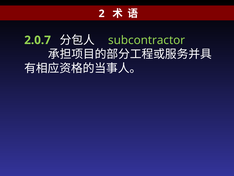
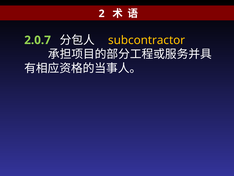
subcontractor colour: light green -> yellow (147, 40)
